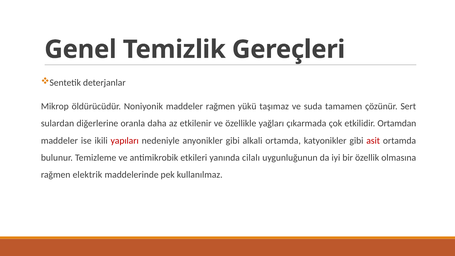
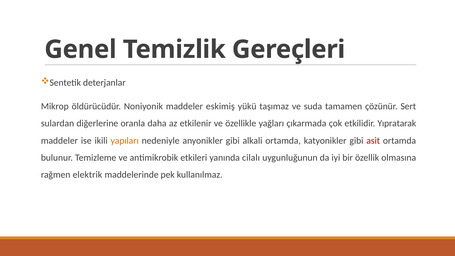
maddeler rağmen: rağmen -> eskimiş (220, 106)
Ortamdan: Ortamdan -> Yıpratarak (397, 123)
yapıları colour: red -> orange (125, 141)
